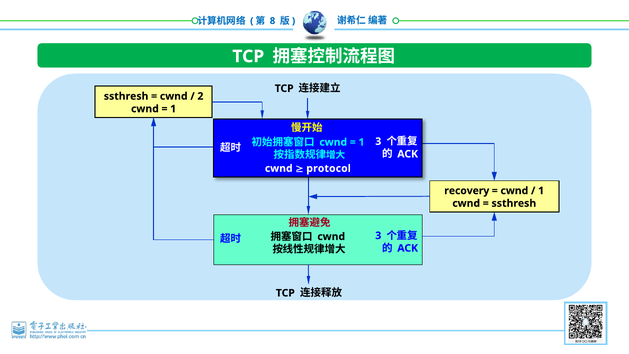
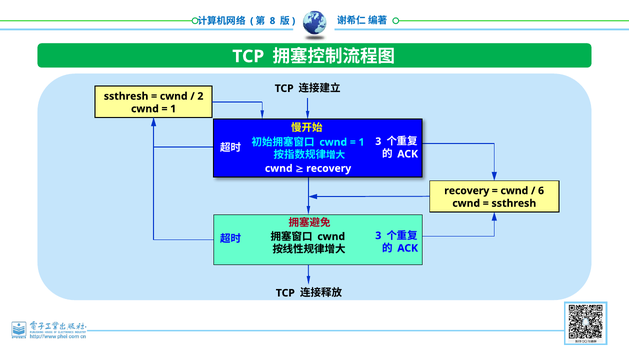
protocol: protocol -> recovery (329, 168)
1: 1 -> 6 (541, 191)
